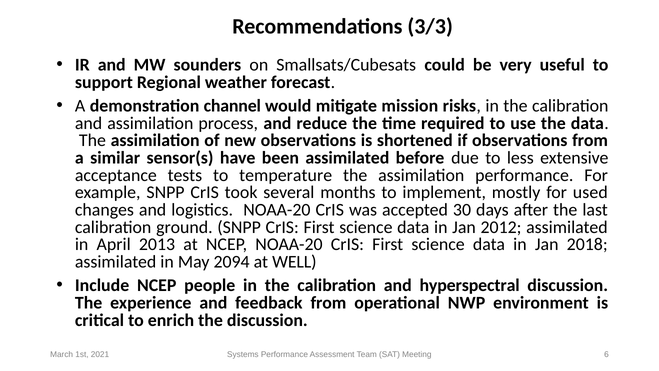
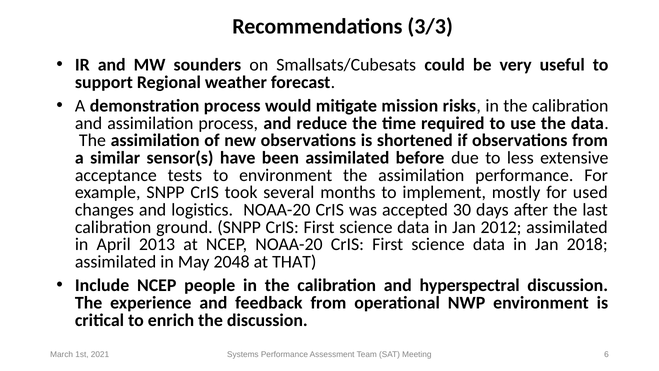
demonstration channel: channel -> process (232, 106)
to temperature: temperature -> environment (286, 175)
2094: 2094 -> 2048 (232, 262)
WELL: WELL -> THAT (294, 262)
